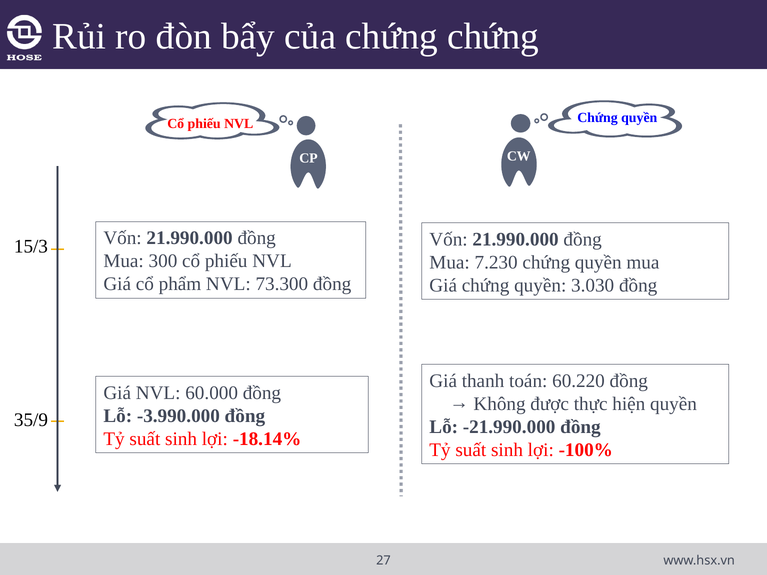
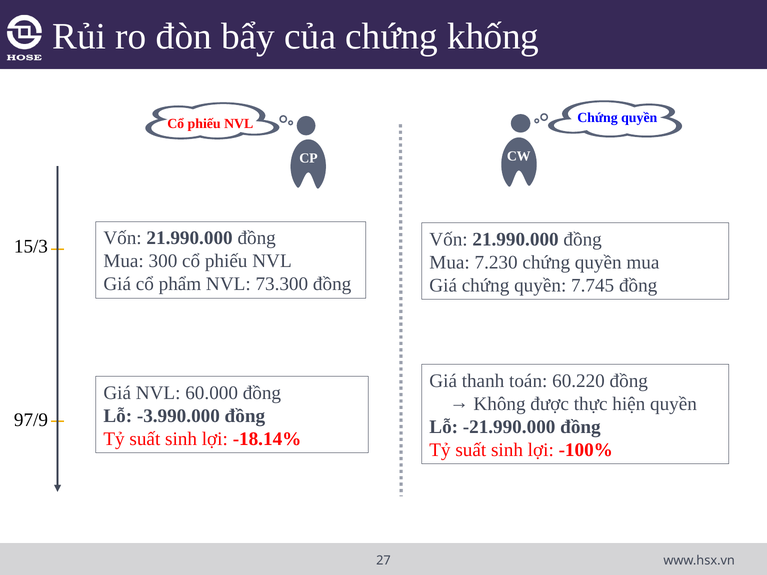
chứng chứng: chứng -> khống (493, 36)
3.030: 3.030 -> 7.745 (593, 286)
35/9: 35/9 -> 97/9 (31, 420)
